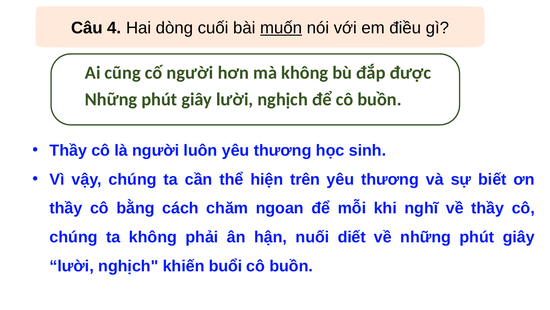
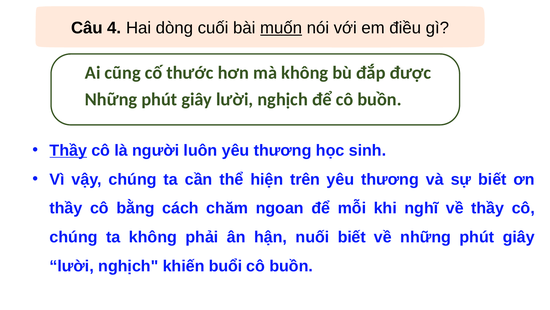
cố người: người -> thước (190, 73)
Thầy underline: none -> present (68, 150)
nuối diết: diết -> biết (352, 237)
